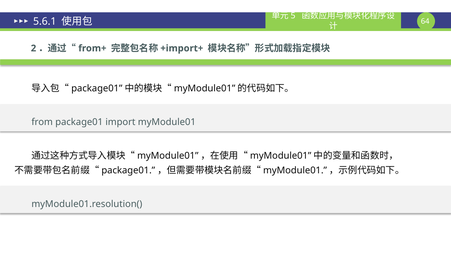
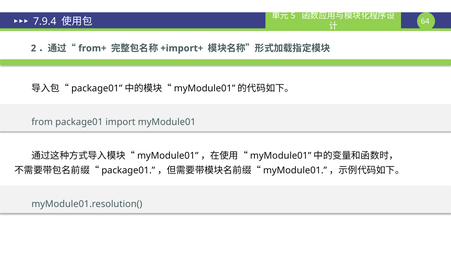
5.6.1: 5.6.1 -> 7.9.4 (45, 22)
